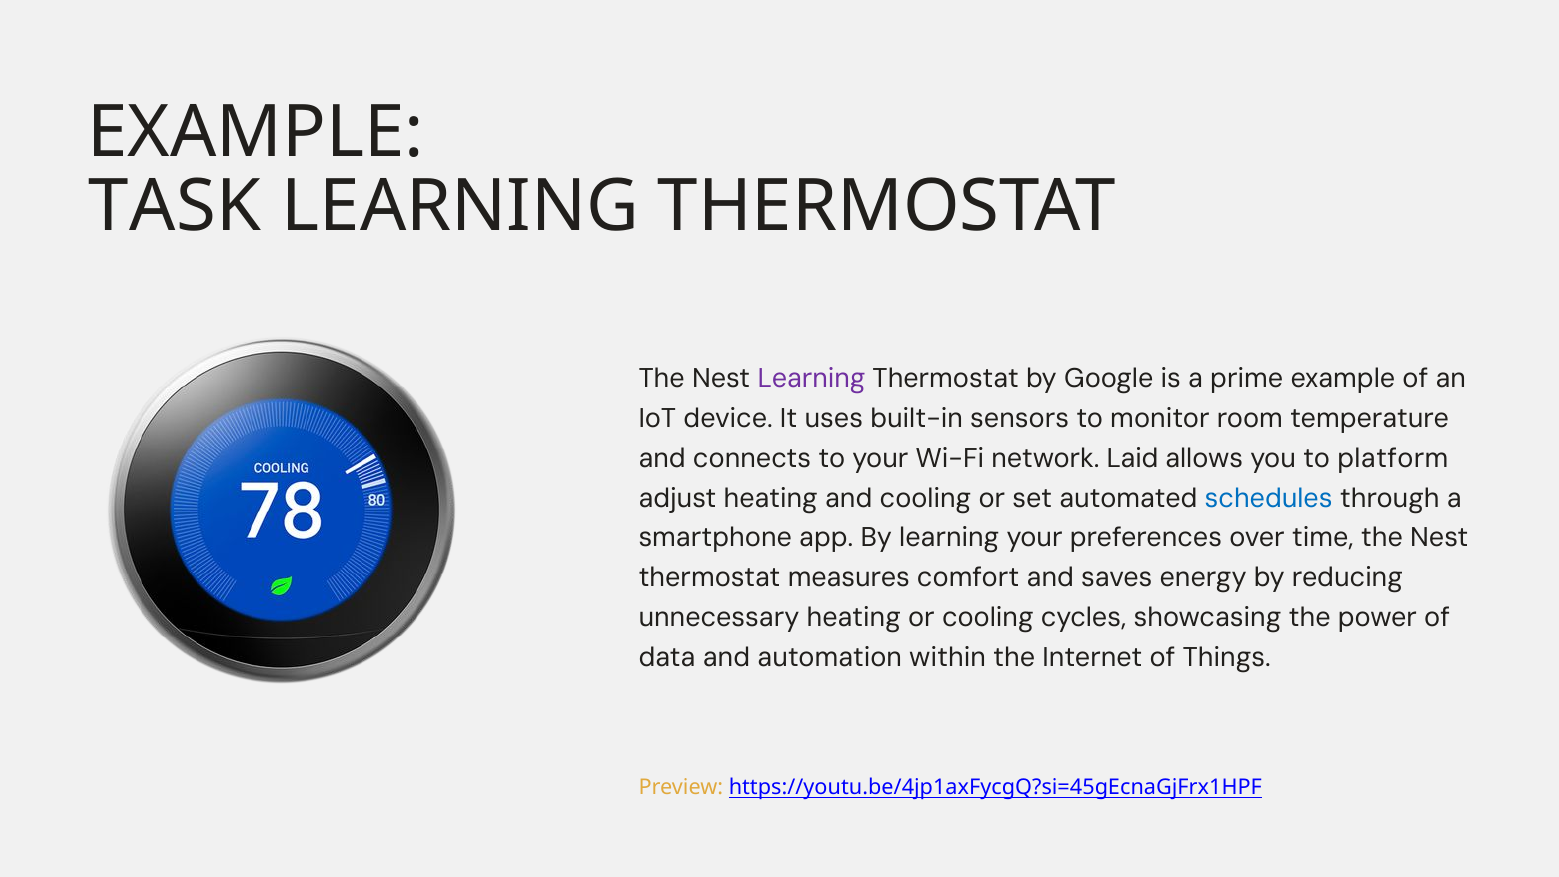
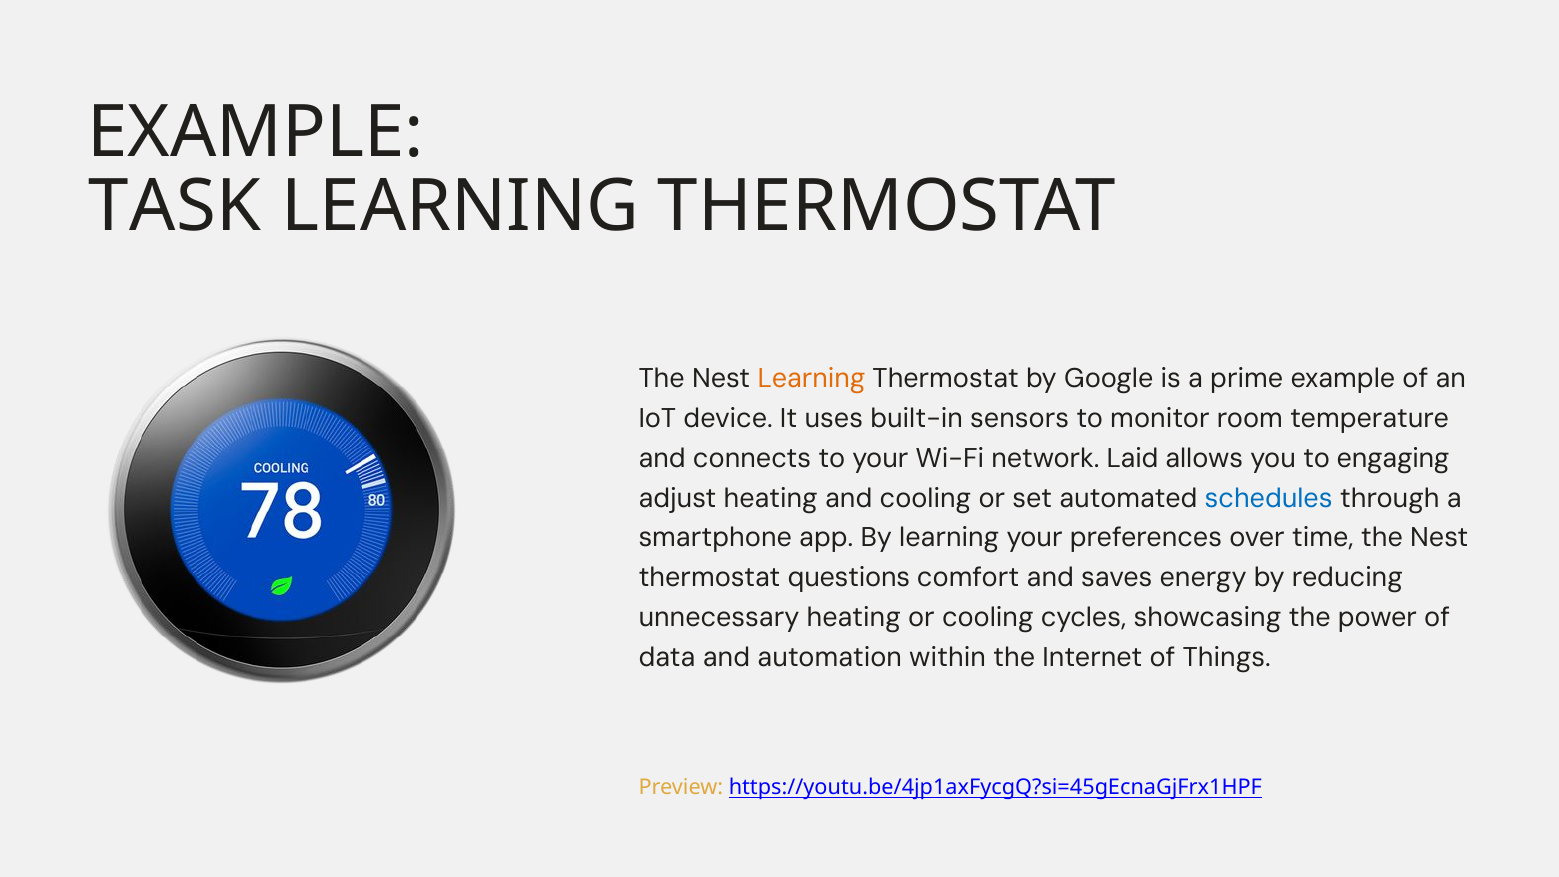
Learning colour: purple -> orange (811, 379)
platform: platform -> engaging (1393, 458)
measures: measures -> questions (849, 578)
